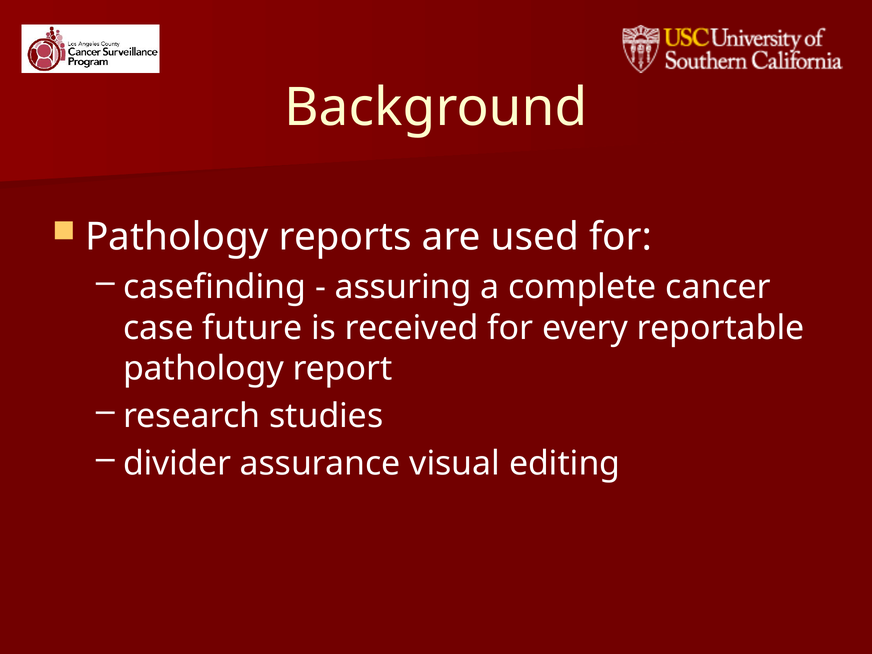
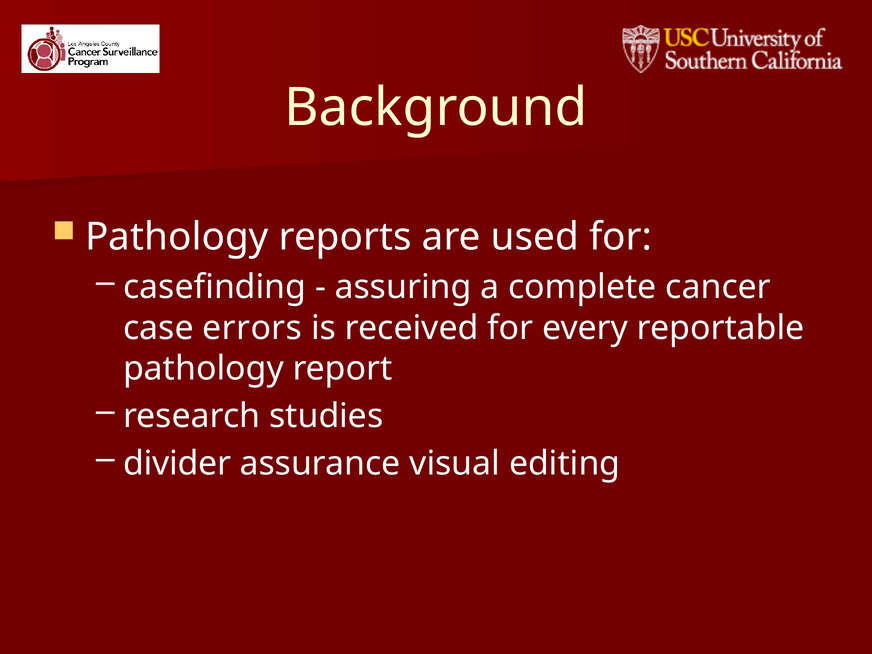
future: future -> errors (252, 328)
